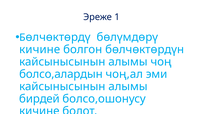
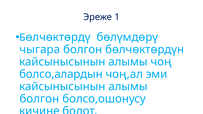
кичине: кичине -> чыгара (40, 50)
бирдей: бирдей -> болгон (39, 99)
